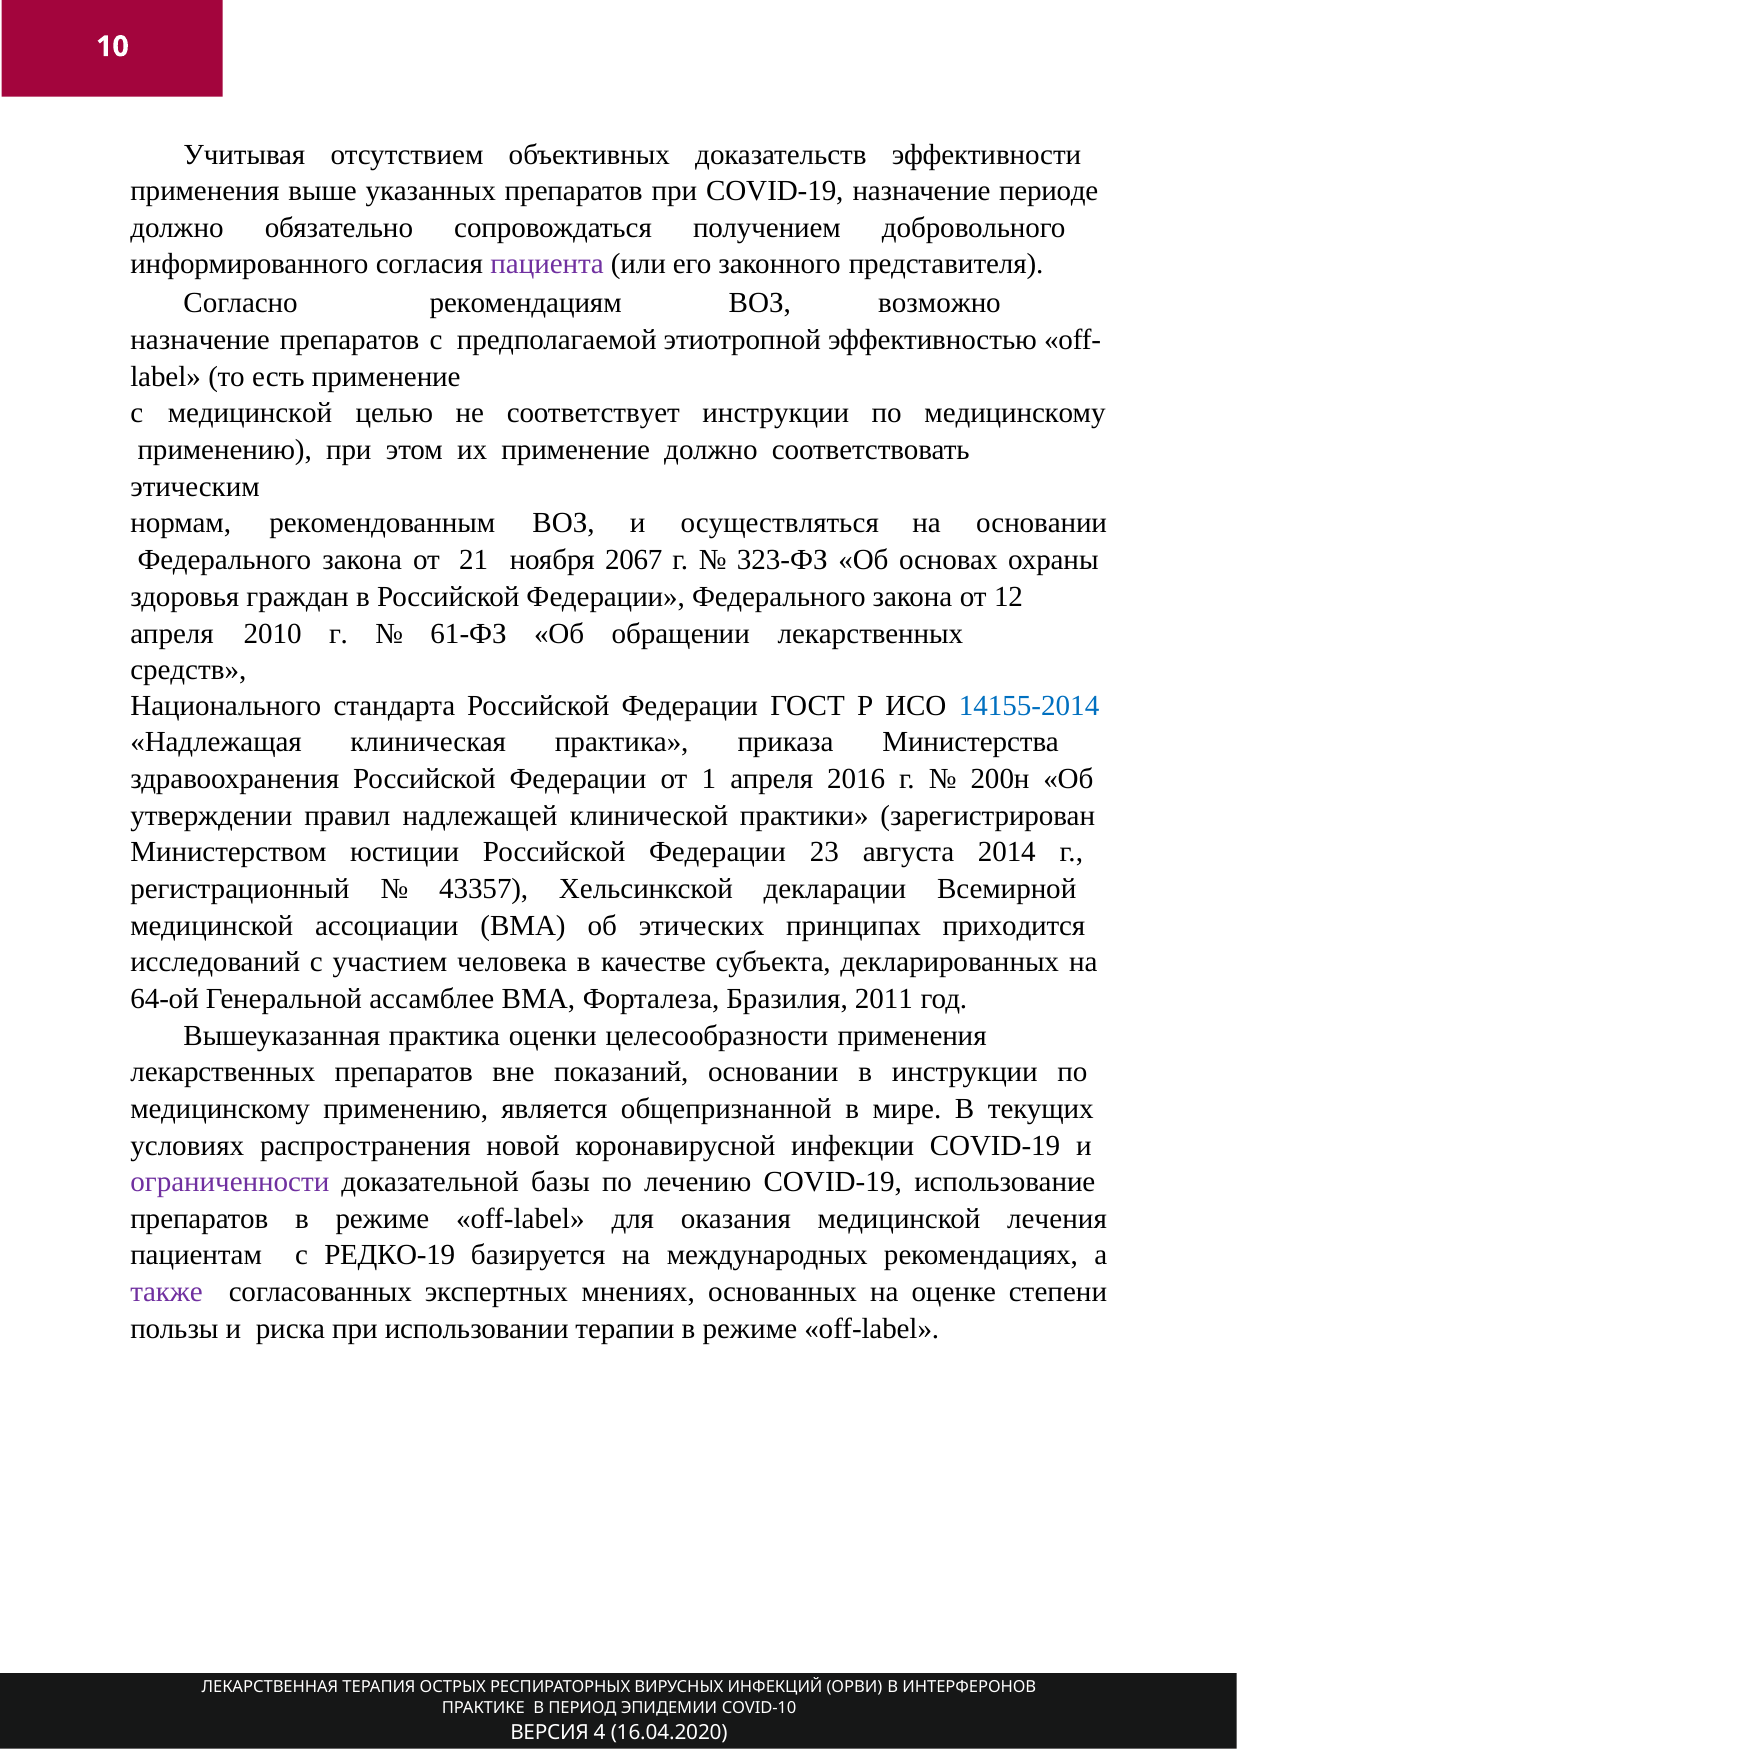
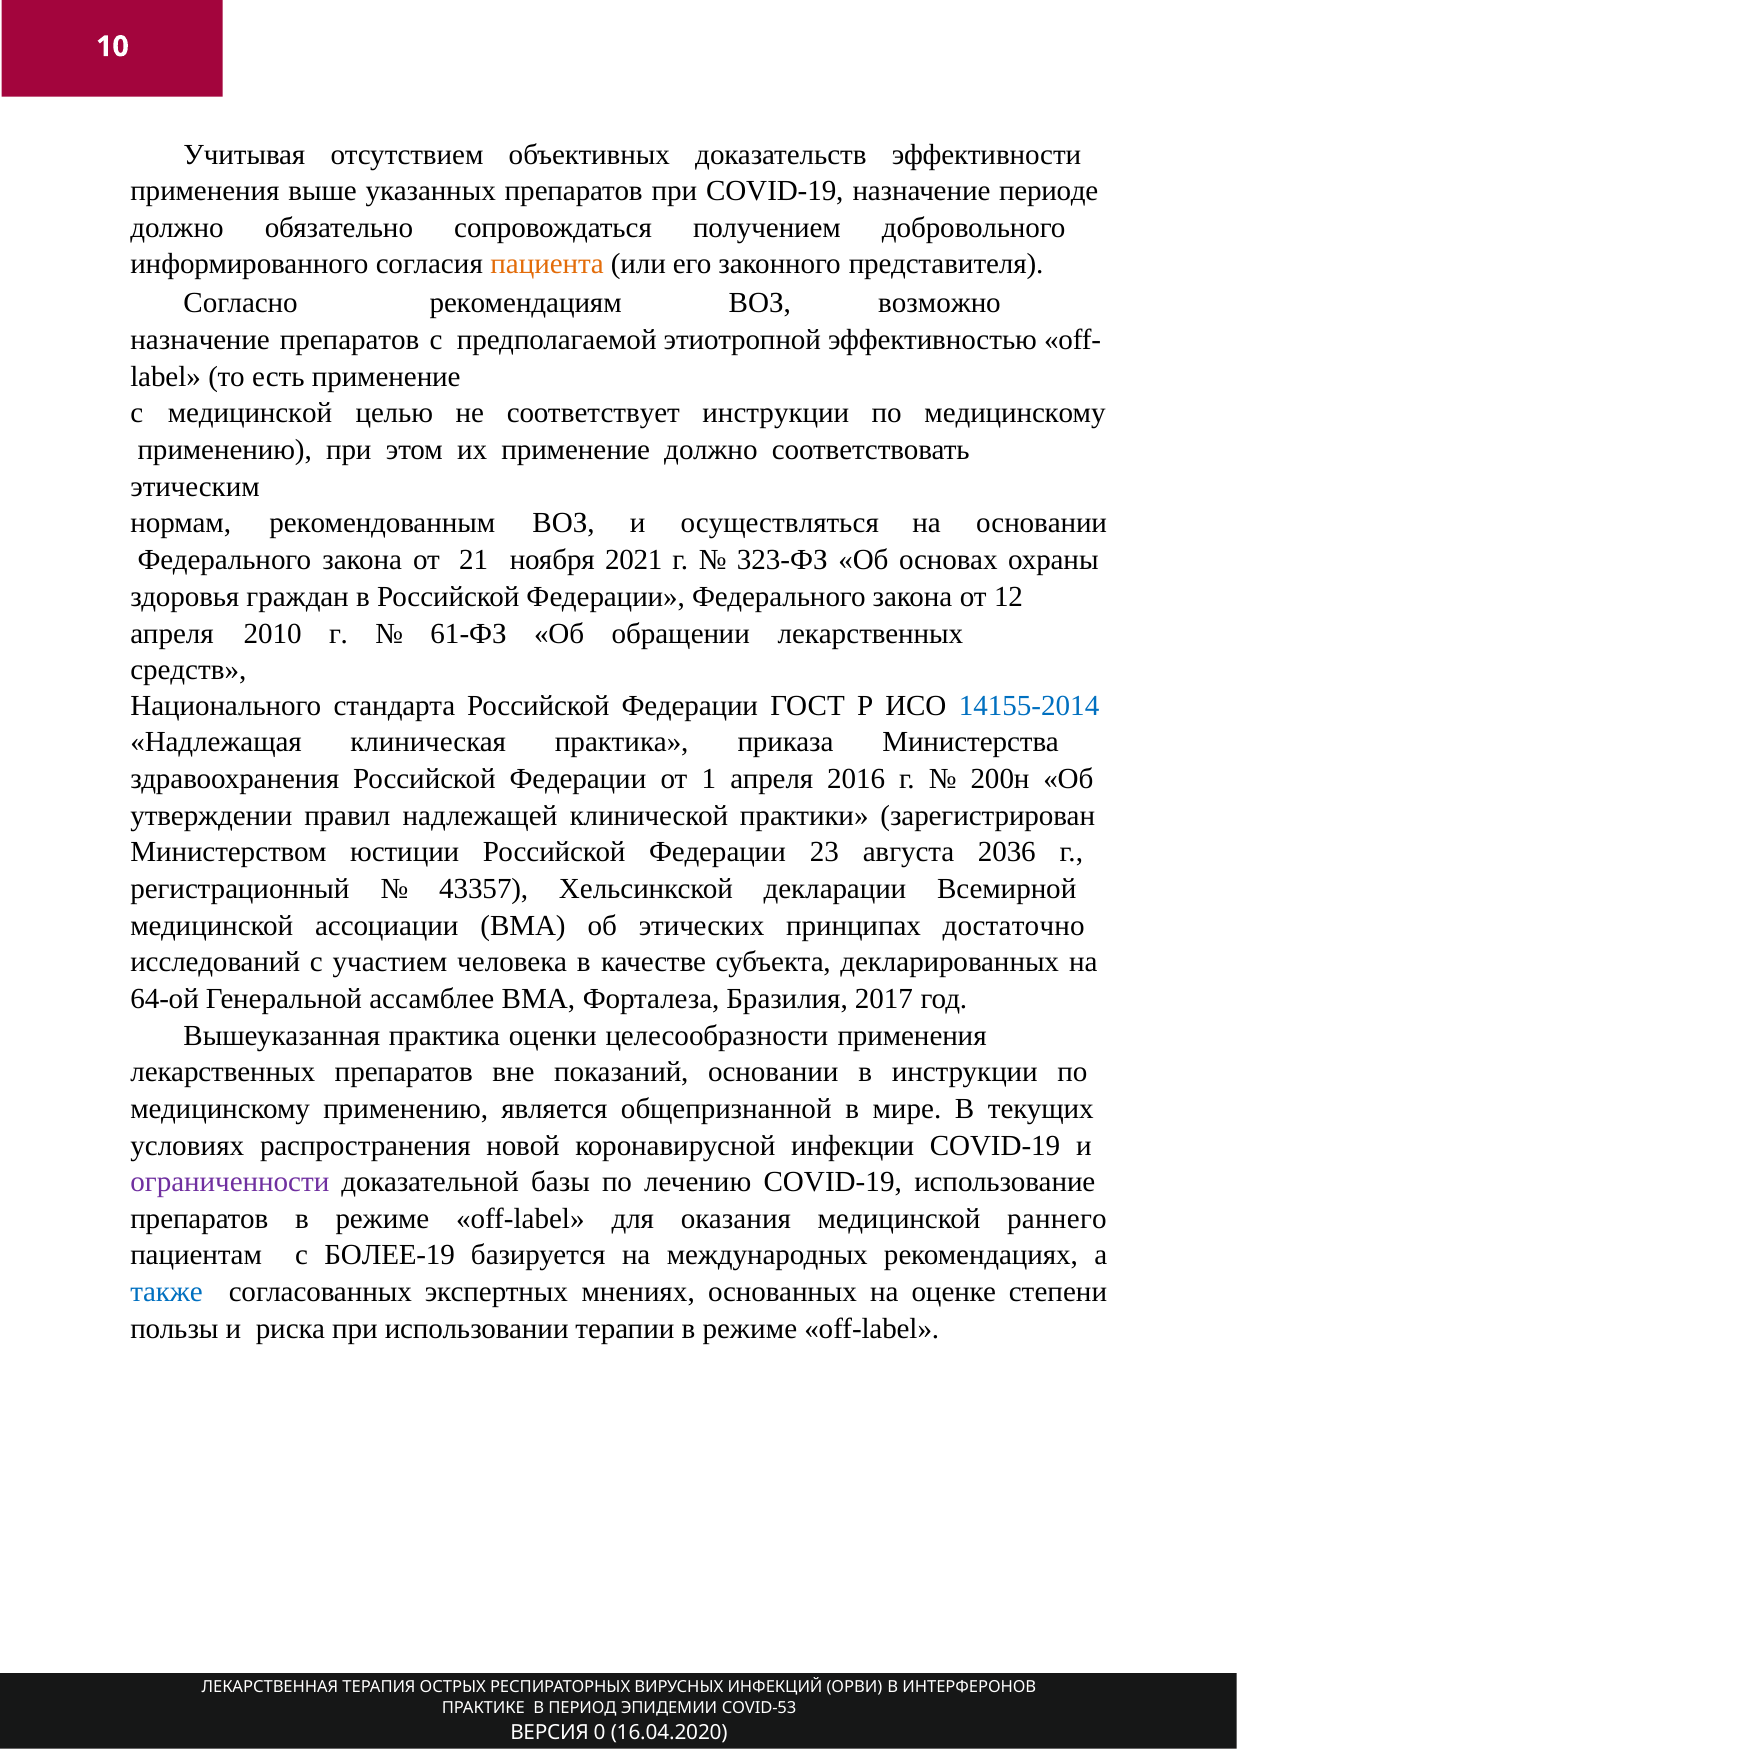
пациента colour: purple -> orange (547, 264)
2067: 2067 -> 2021 (634, 560)
2014: 2014 -> 2036 (1007, 852)
приходится: приходится -> достаточно (1014, 925)
2011: 2011 -> 2017 (884, 999)
лечения: лечения -> раннего (1057, 1219)
РЕДКО-19: РЕДКО-19 -> БОЛЕЕ-19 (390, 1255)
также colour: purple -> blue (167, 1292)
COVID-10: COVID-10 -> COVID-53 (759, 1708)
4: 4 -> 0 (600, 1732)
